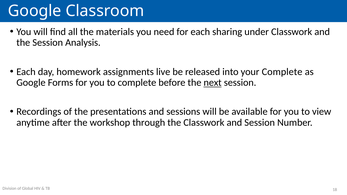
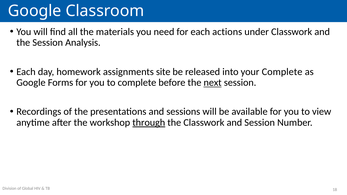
sharing: sharing -> actions (227, 32)
live: live -> site (163, 72)
through underline: none -> present (149, 123)
